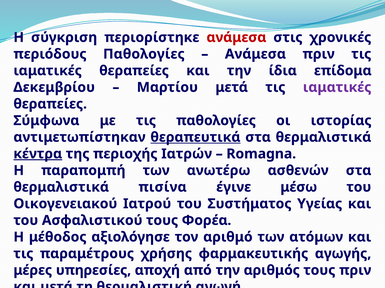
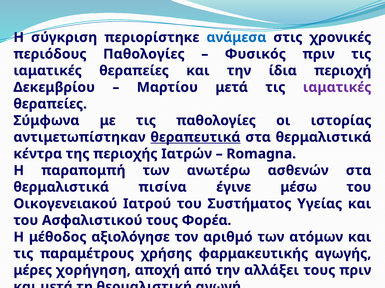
ανάμεσα colour: red -> blue (236, 37)
Ανάμεσα: Ανάμεσα -> Φυσικός (255, 54)
επίδομα: επίδομα -> περιοχή (343, 71)
κέντρα underline: present -> none (38, 154)
υπηρεσίες: υπηρεσίες -> χορήγηση (93, 271)
αριθμός: αριθμός -> αλλάξει (272, 271)
